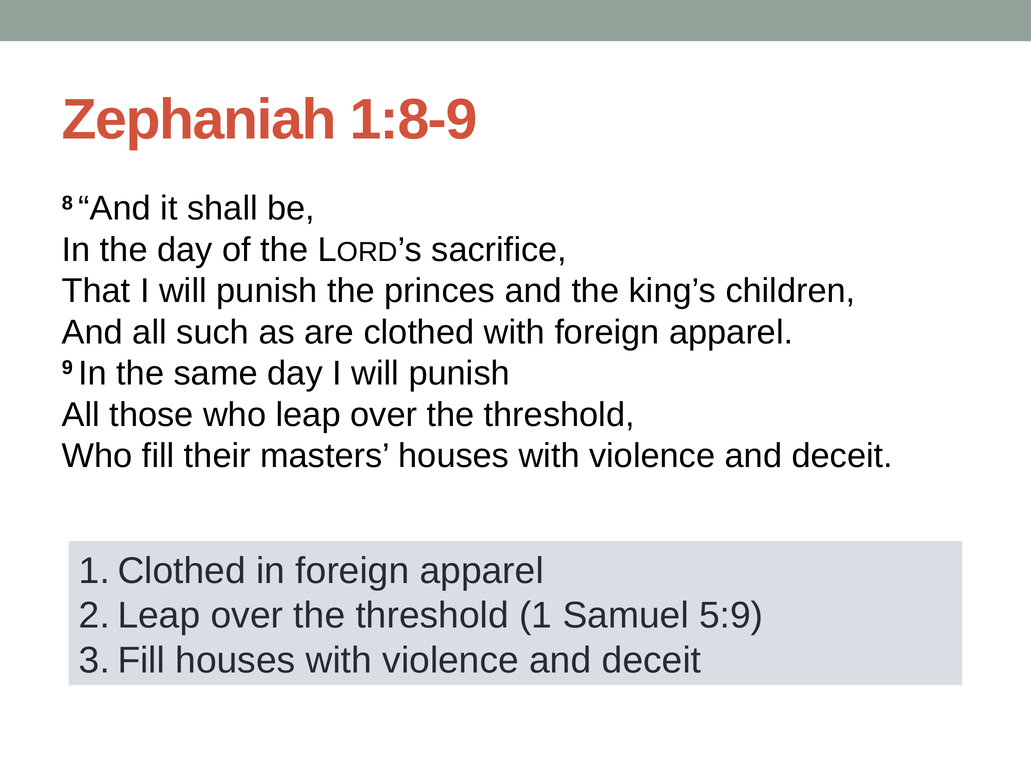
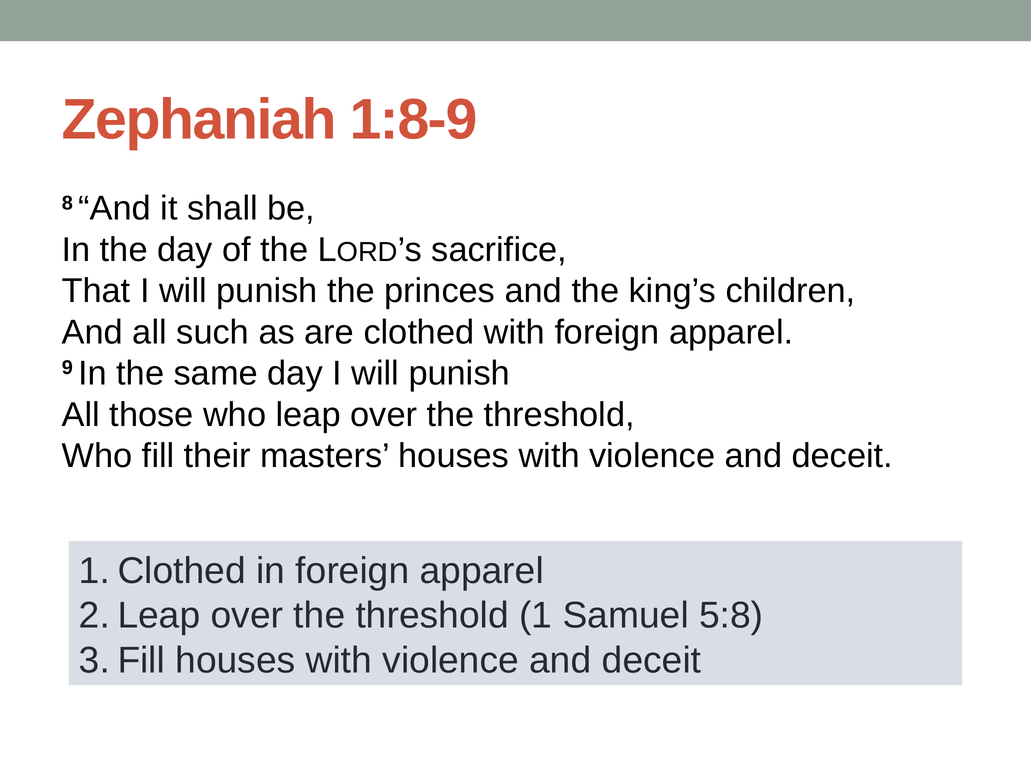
5:9: 5:9 -> 5:8 (731, 616)
